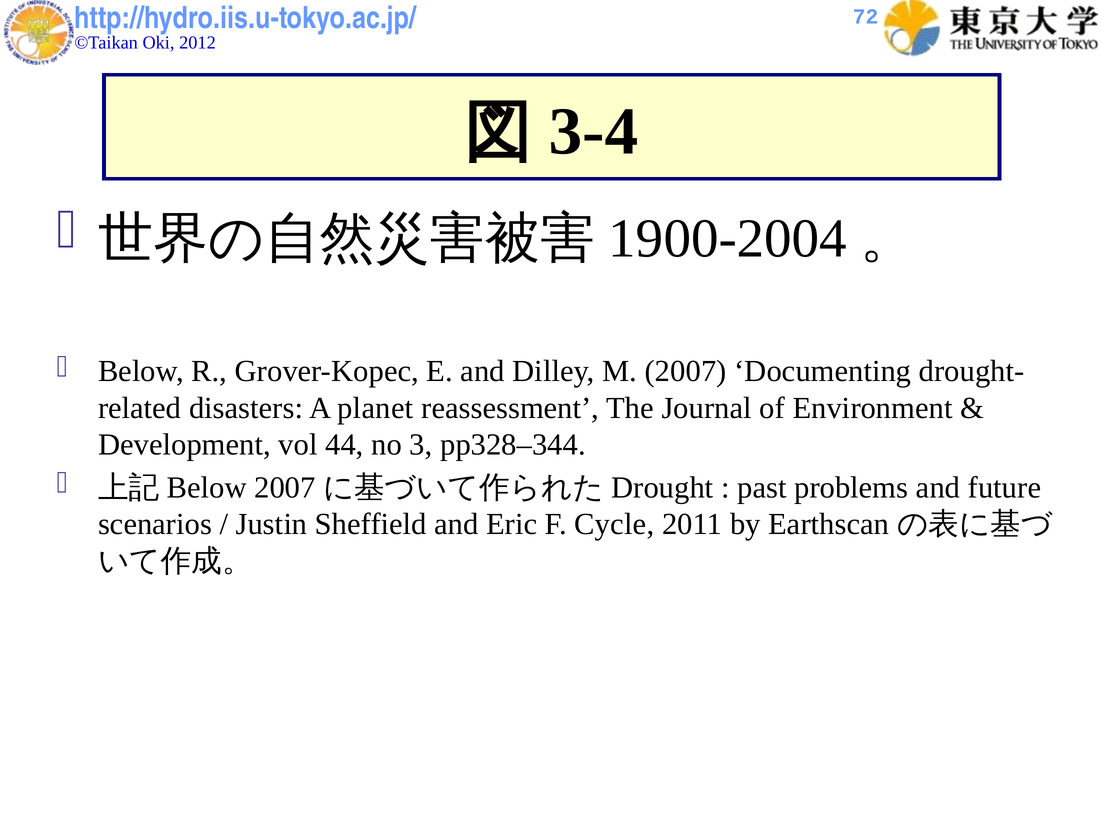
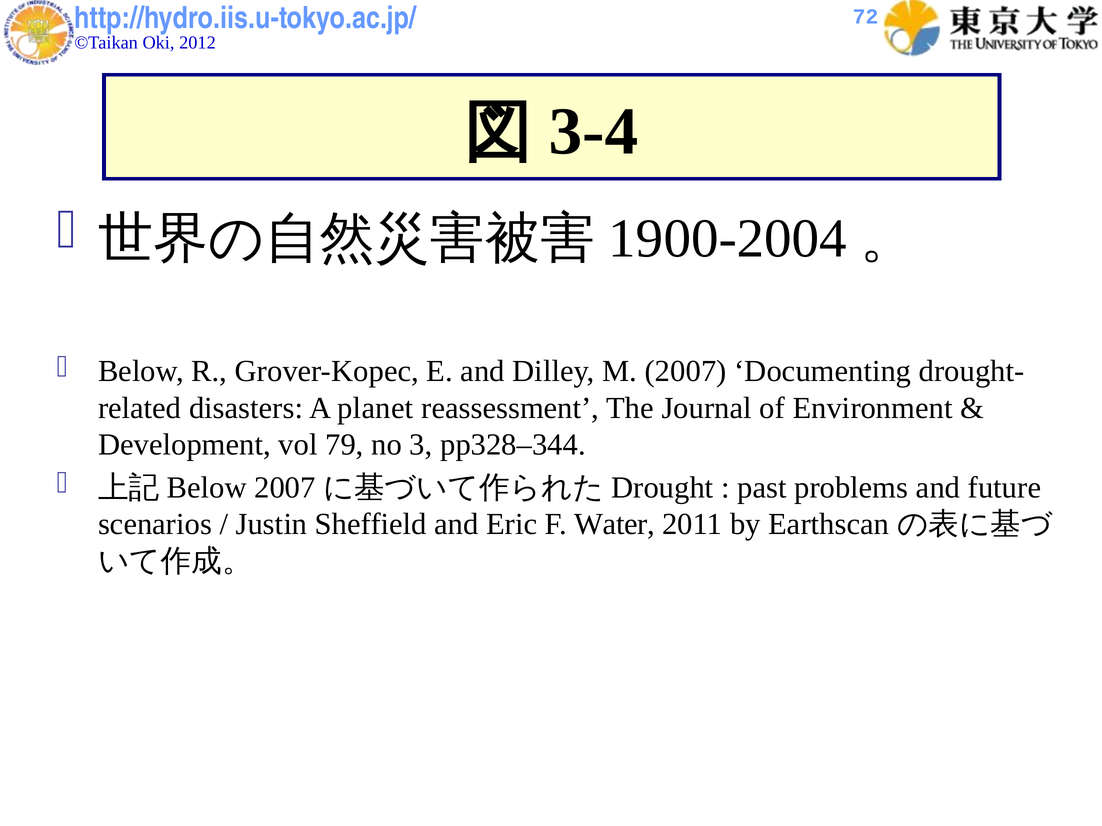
44: 44 -> 79 (344, 445)
Cycle: Cycle -> Water (615, 525)
